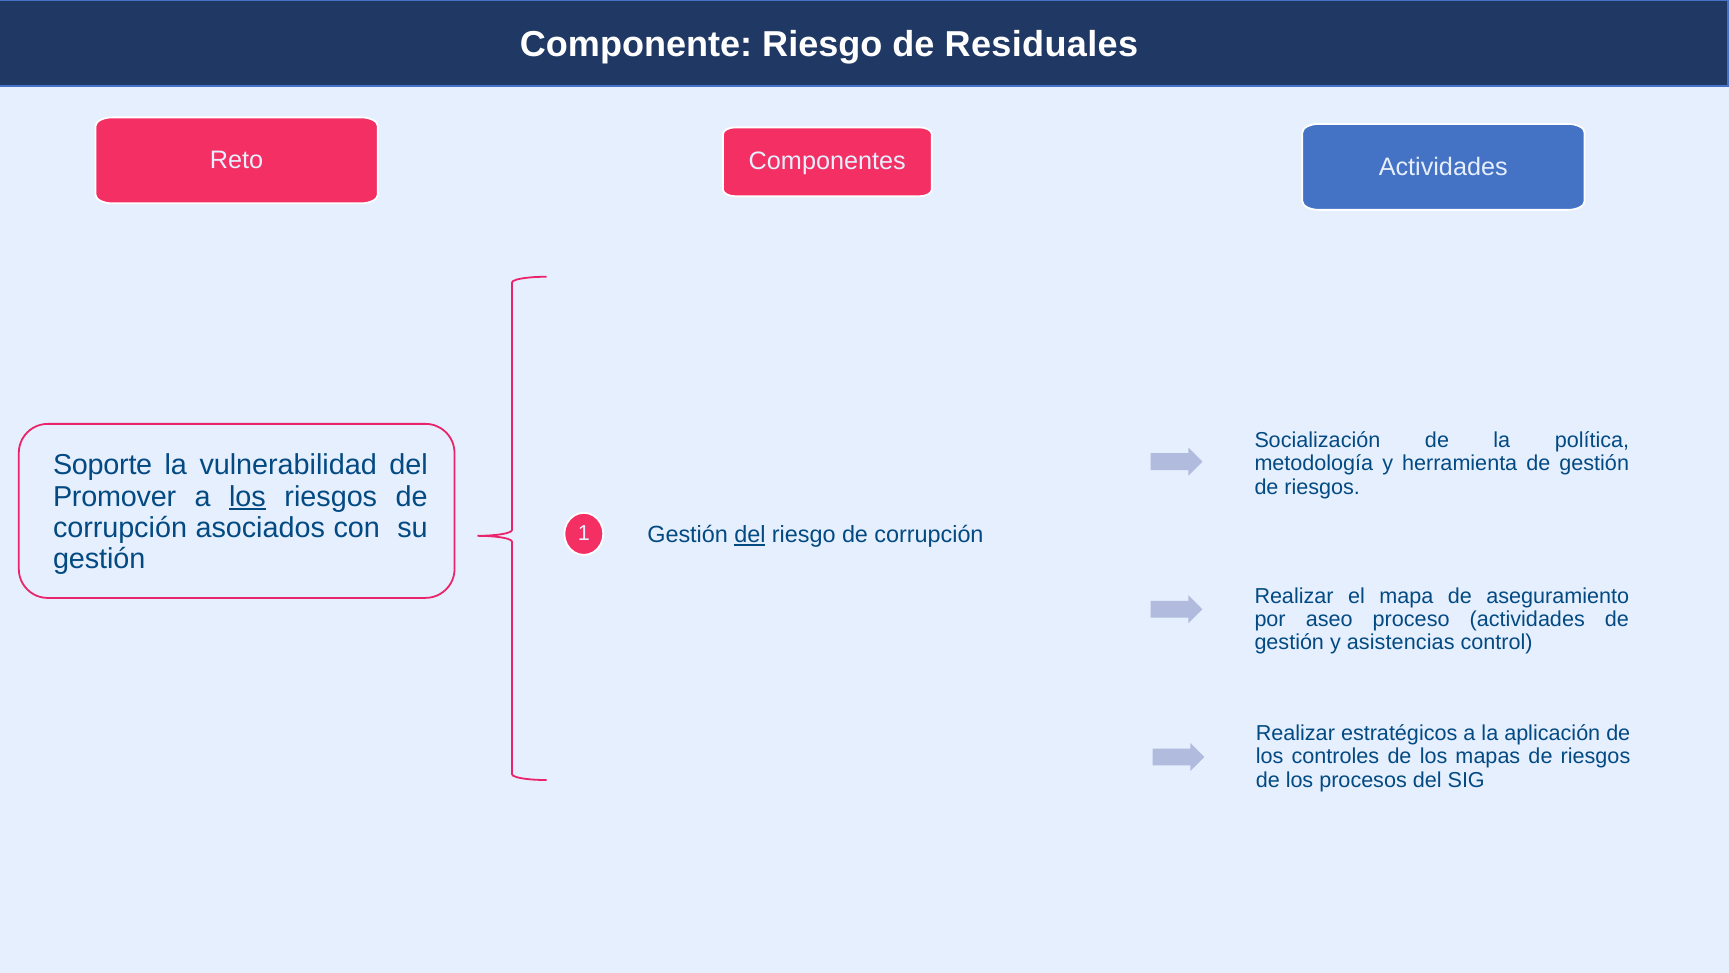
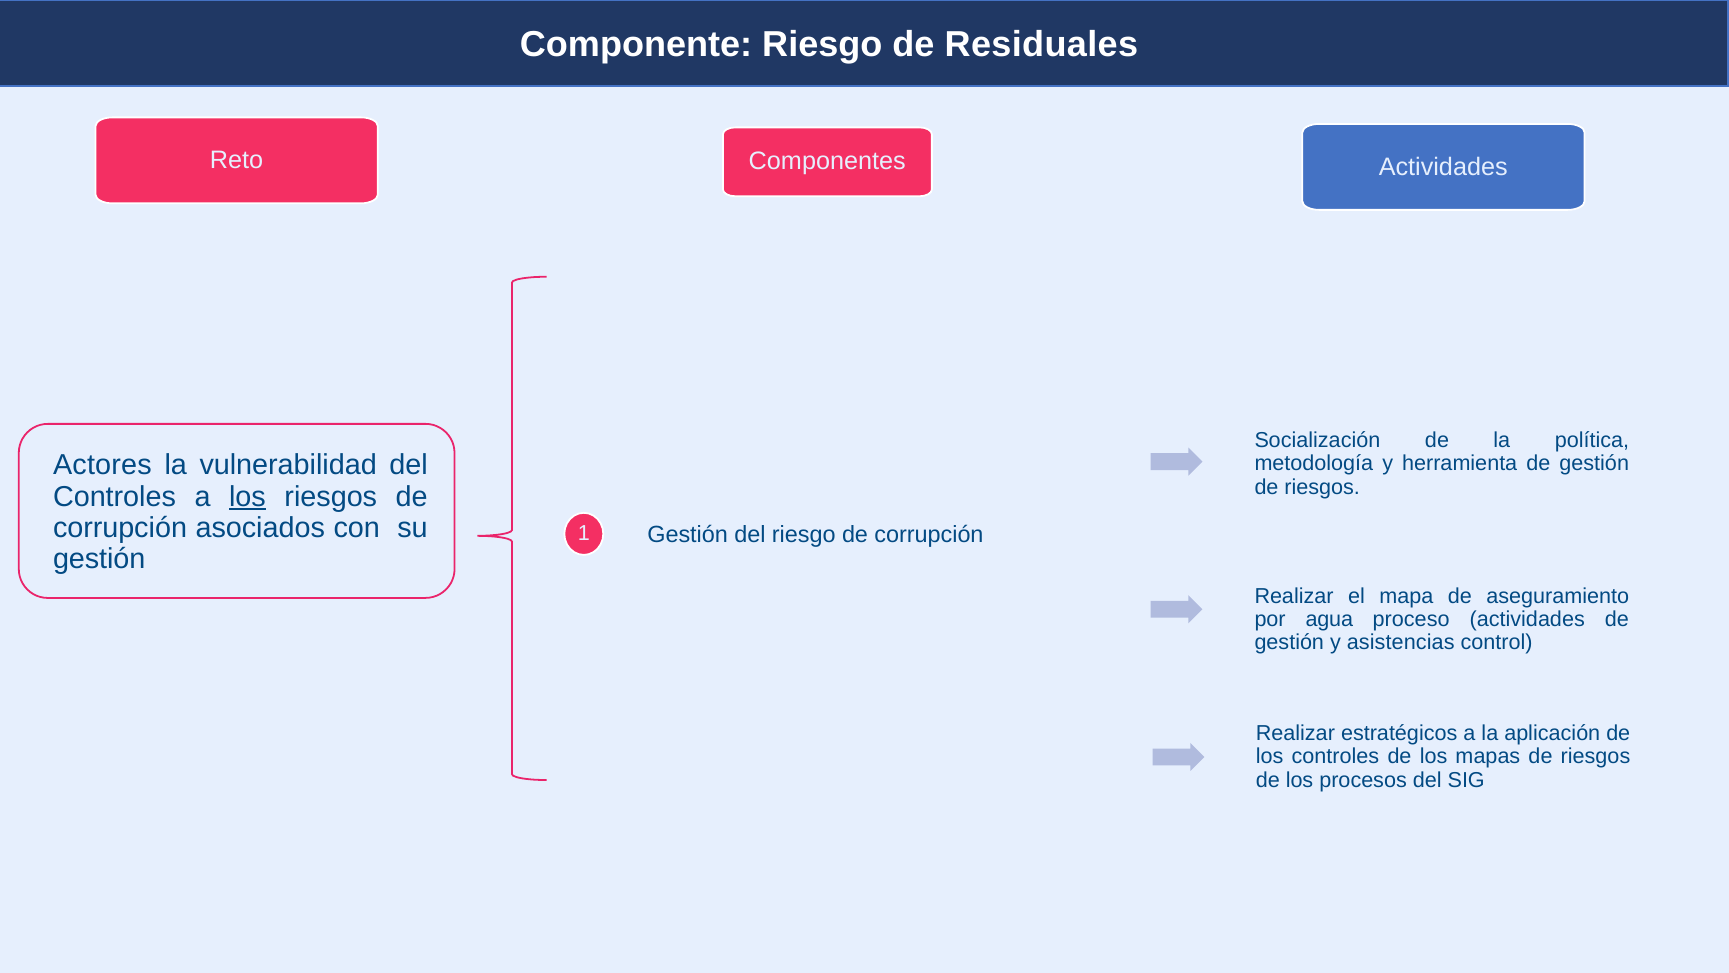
Soporte: Soporte -> Actores (102, 465)
Promover: Promover -> Controles (114, 496)
del underline: present -> none (750, 535)
por aseo: aseo -> agua (1329, 619)
